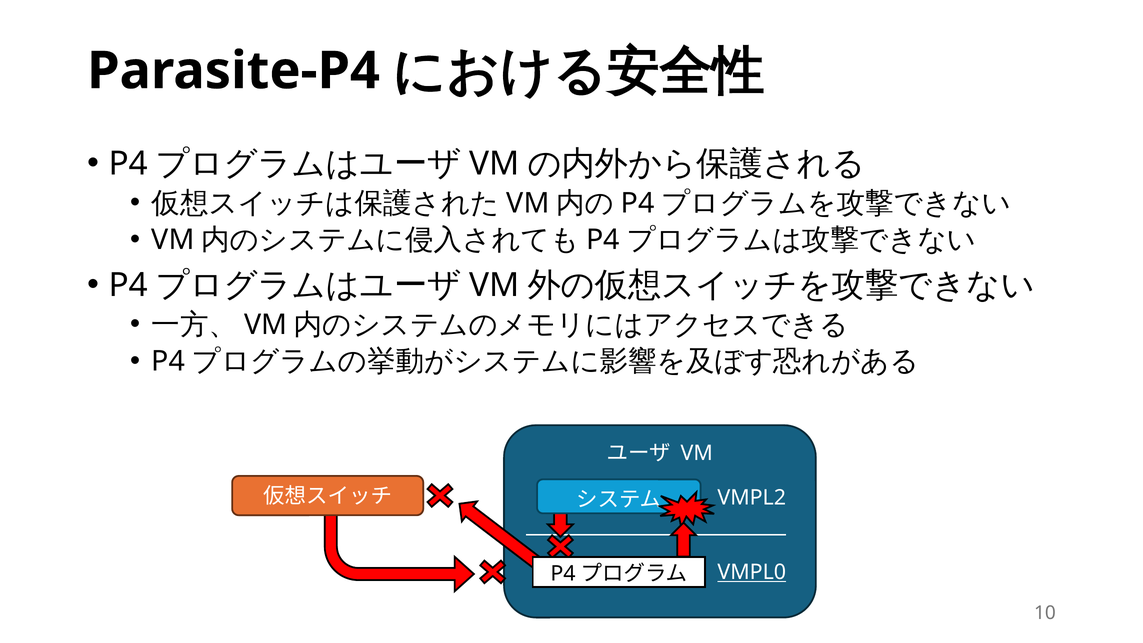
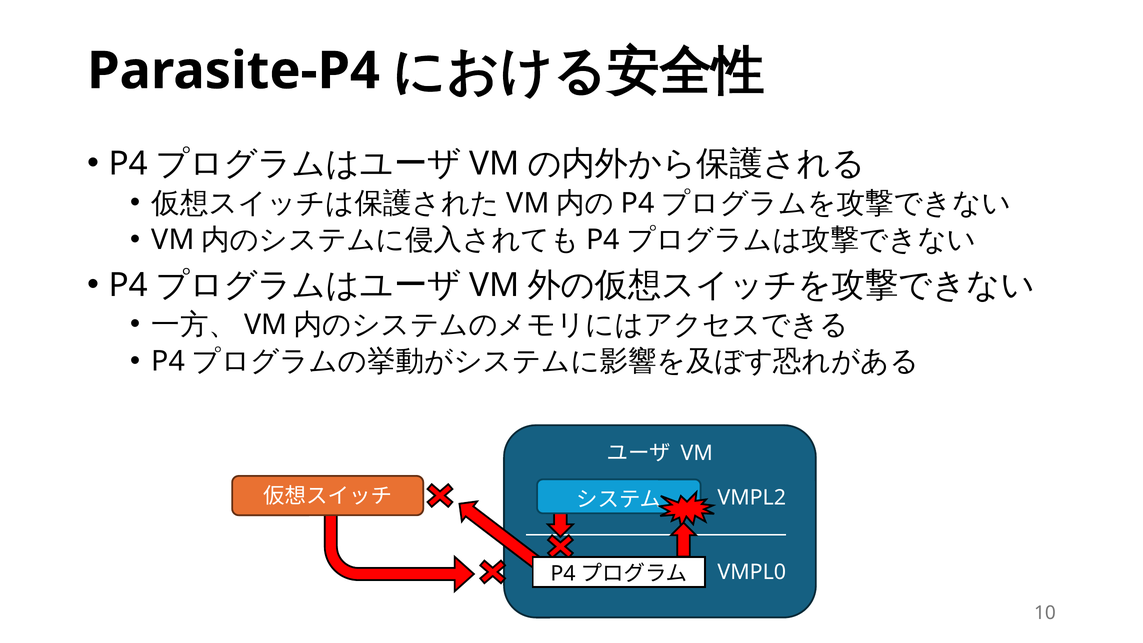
VMPL0 underline: present -> none (752, 572)
